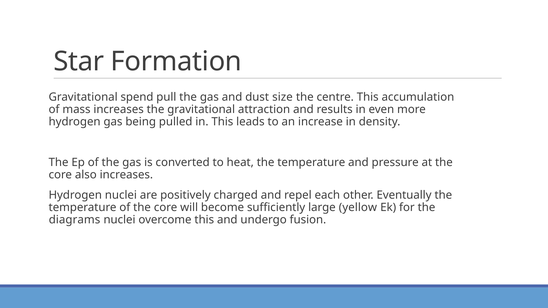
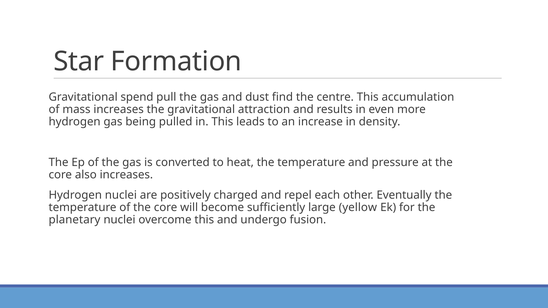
size: size -> find (282, 97)
diagrams: diagrams -> planetary (75, 220)
